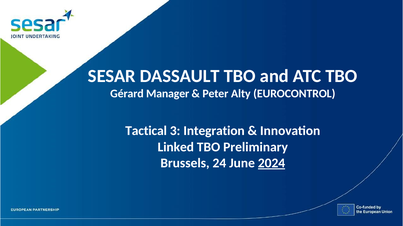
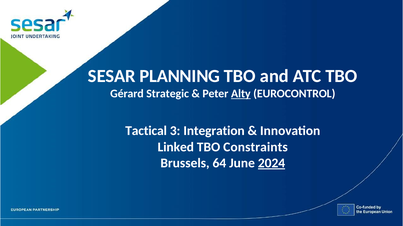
DASSAULT: DASSAULT -> PLANNING (180, 76)
Manager: Manager -> Strategic (168, 94)
Alty underline: none -> present (241, 94)
Preliminary: Preliminary -> Constraints (256, 147)
24: 24 -> 64 (219, 164)
